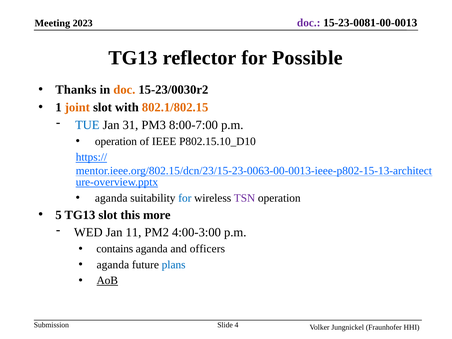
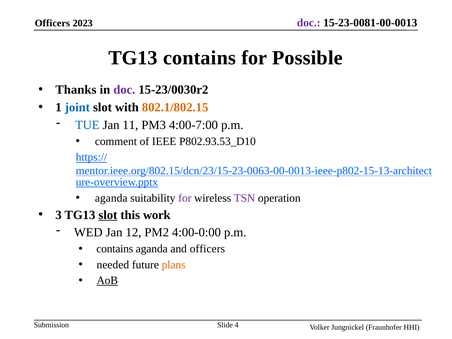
Meeting: Meeting -> Officers (52, 23)
TG13 reflector: reflector -> contains (199, 58)
doc colour: orange -> purple (124, 90)
joint colour: orange -> blue (77, 107)
31: 31 -> 11 (130, 125)
8:00-7:00: 8:00-7:00 -> 4:00-7:00 (193, 125)
operation: operation -> comment (116, 141)
P802.15.10_D10: P802.15.10_D10 -> P802.93.53_D10 (217, 141)
for colour: blue -> purple (185, 198)
5: 5 -> 3 (59, 215)
slot underline: none -> present (108, 215)
more: more -> work (157, 215)
11: 11 -> 12 (133, 232)
4:00-3:00: 4:00-3:00 -> 4:00-0:00 (197, 232)
aganda: aganda -> needed (113, 265)
plans colour: blue -> orange (174, 265)
